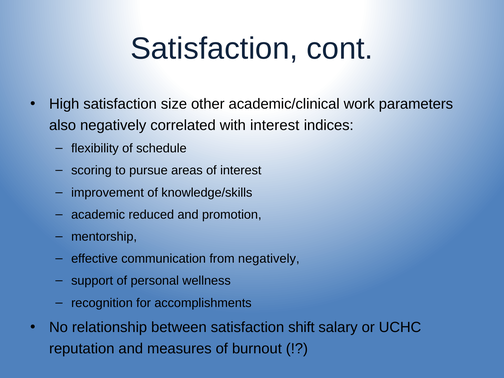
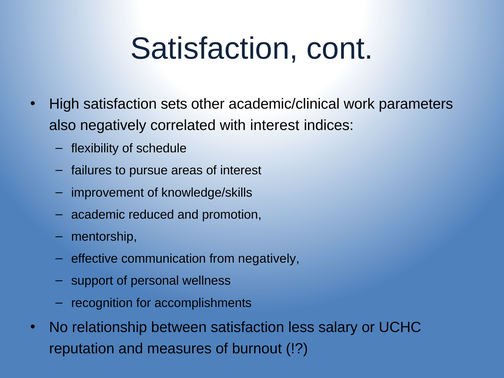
size: size -> sets (174, 104)
scoring: scoring -> failures (91, 170)
shift: shift -> less (301, 327)
